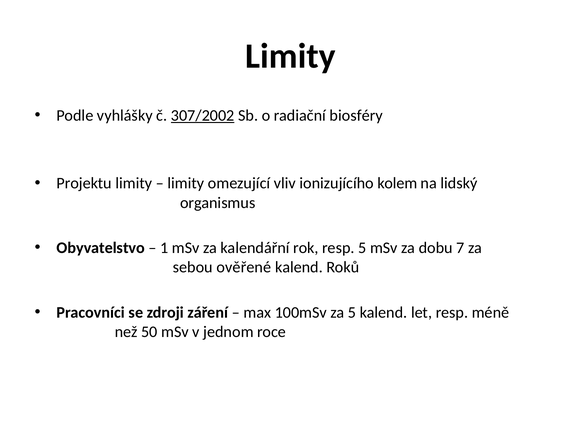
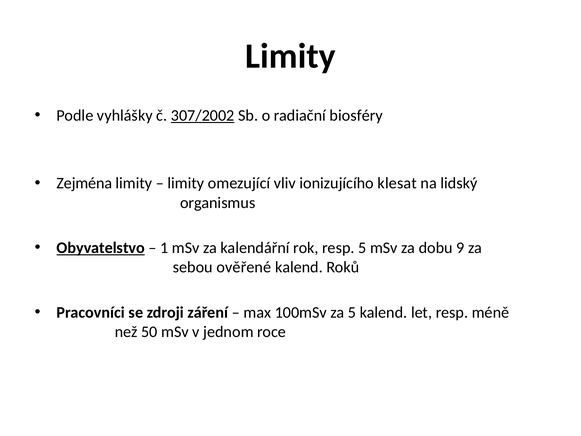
Projektu: Projektu -> Zejména (84, 183)
kolem: kolem -> klesat (397, 183)
Obyvatelstvo underline: none -> present (101, 248)
7: 7 -> 9 (460, 248)
